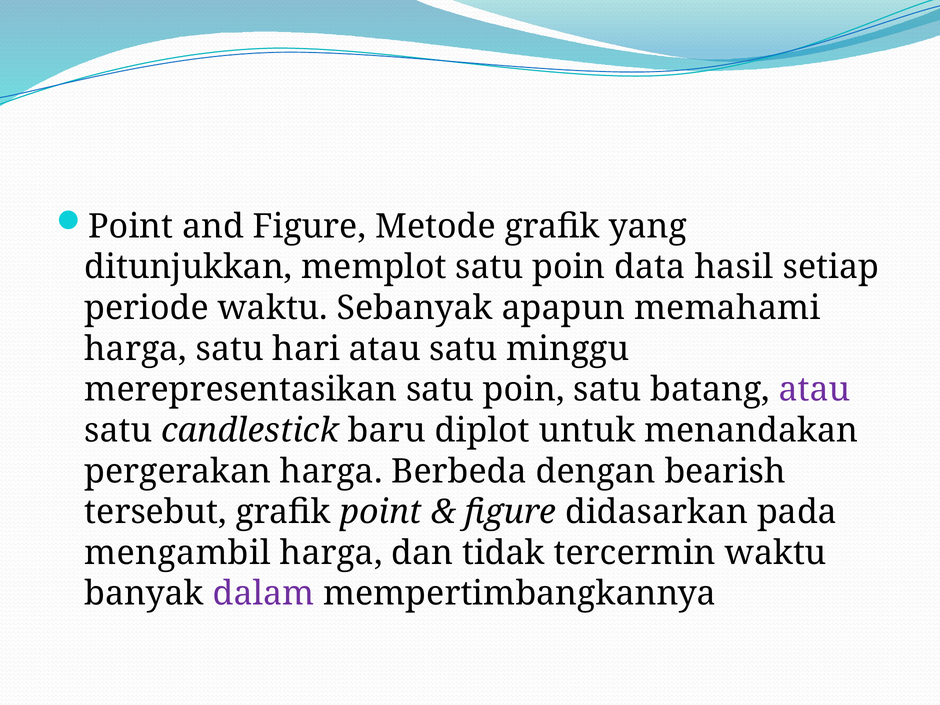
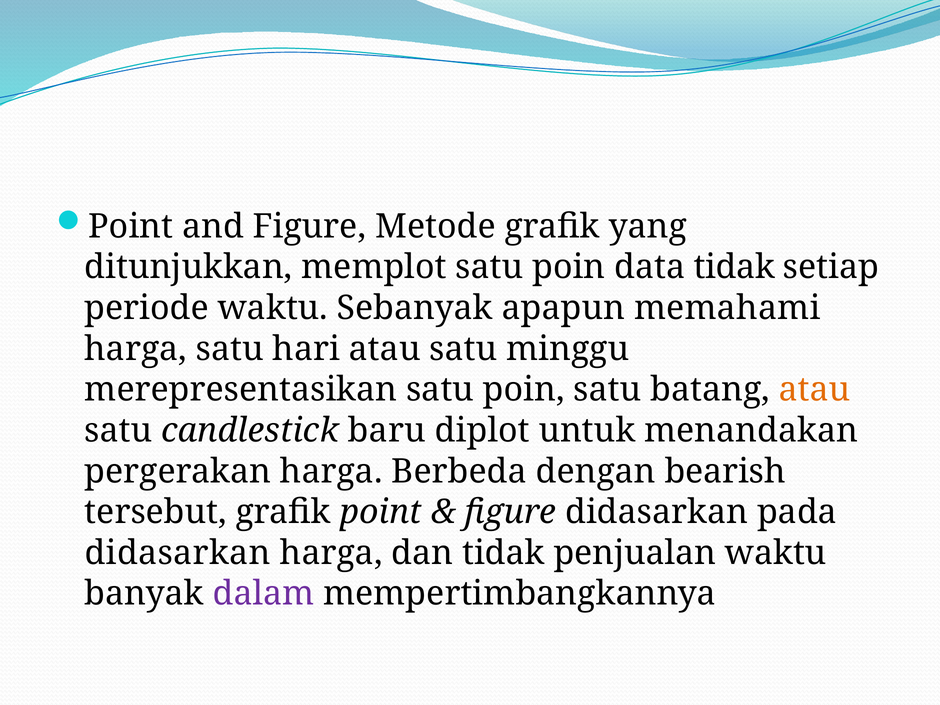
data hasil: hasil -> tidak (734, 267)
atau colour: purple -> orange (815, 390)
mengambil: mengambil -> didasarkan (178, 553)
tercermin: tercermin -> penjualan (635, 553)
